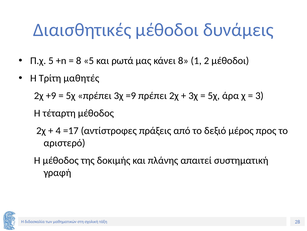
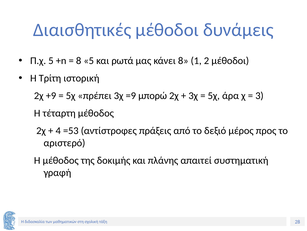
μαθητές: μαθητές -> ιστορική (81, 78)
=9 πρέπει: πρέπει -> μπορώ (153, 95)
=17: =17 -> =53 (71, 130)
